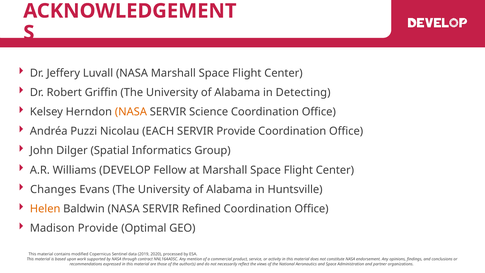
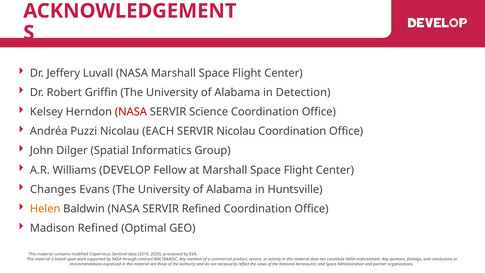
Detecting: Detecting -> Detection (303, 92)
NASA colour: orange -> red (131, 112)
SERVIR Provide: Provide -> Nicolau (236, 131)
Madison Provide: Provide -> Refined (98, 228)
